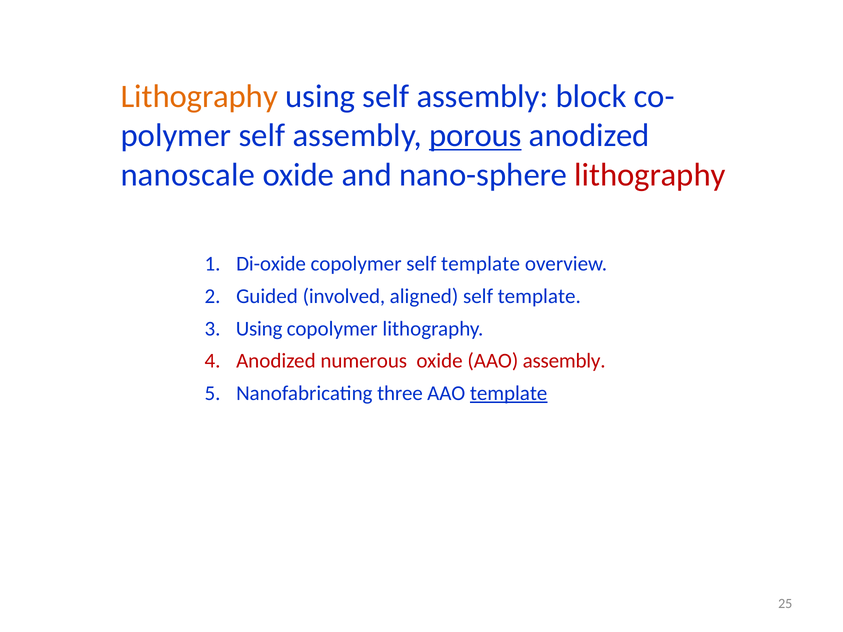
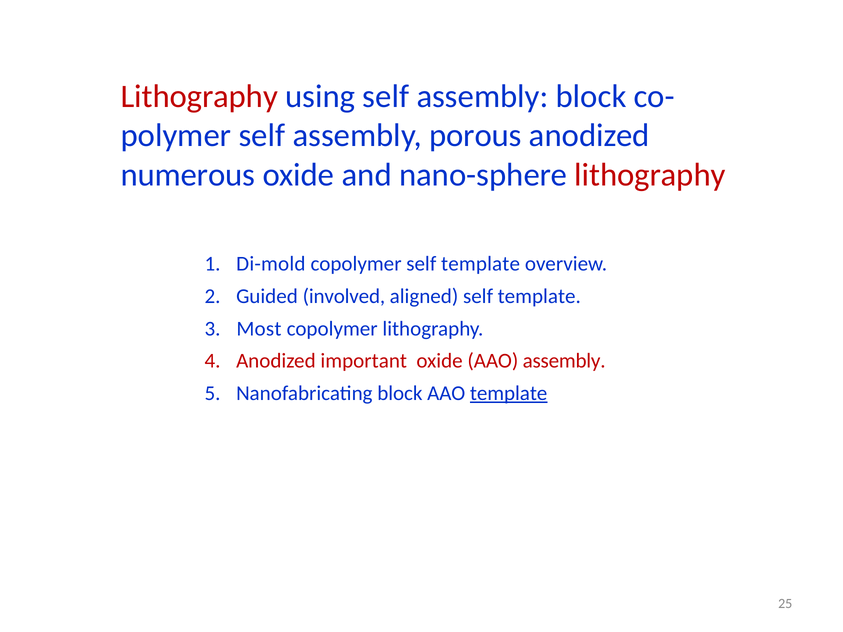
Lithography colour: orange -> red (199, 96)
porous underline: present -> none (475, 136)
nanoscale: nanoscale -> numerous (188, 175)
Di-oxide: Di-oxide -> Di-mold (271, 264)
Using: Using -> Most (259, 329)
numerous: numerous -> important (364, 361)
Nanofabricating three: three -> block (400, 393)
